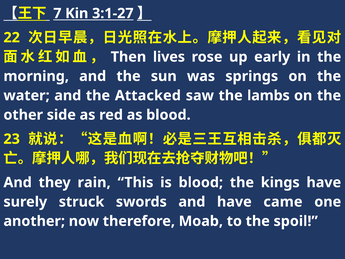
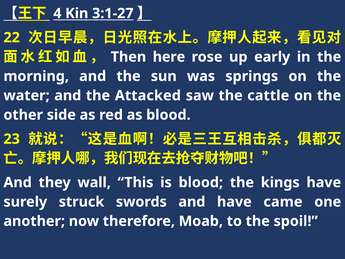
7: 7 -> 4 (57, 13)
lives: lives -> here (169, 57)
lambs: lambs -> cattle (268, 95)
rain: rain -> wall (94, 182)
